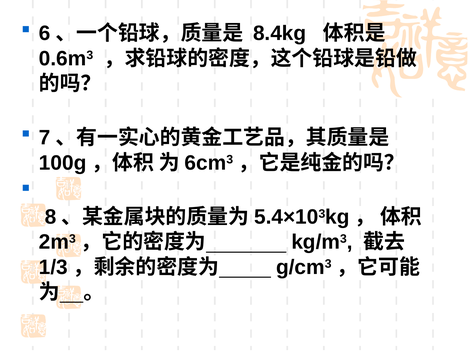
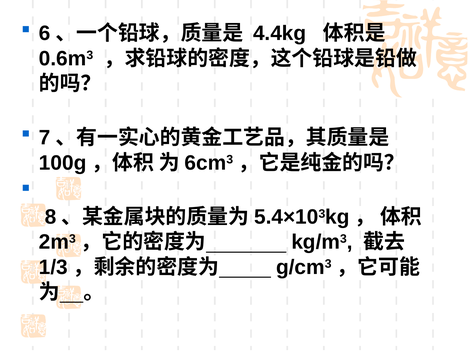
8.4kg: 8.4kg -> 4.4kg (280, 33)
